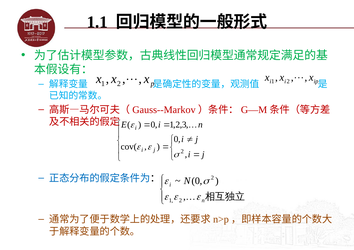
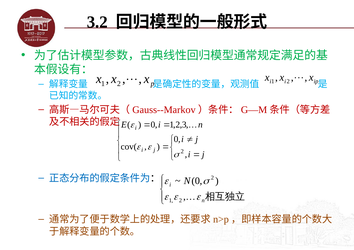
1.1: 1.1 -> 3.2 (97, 22)
